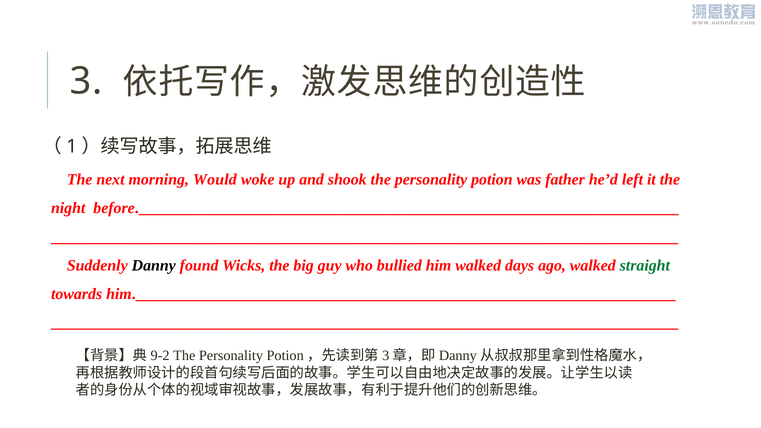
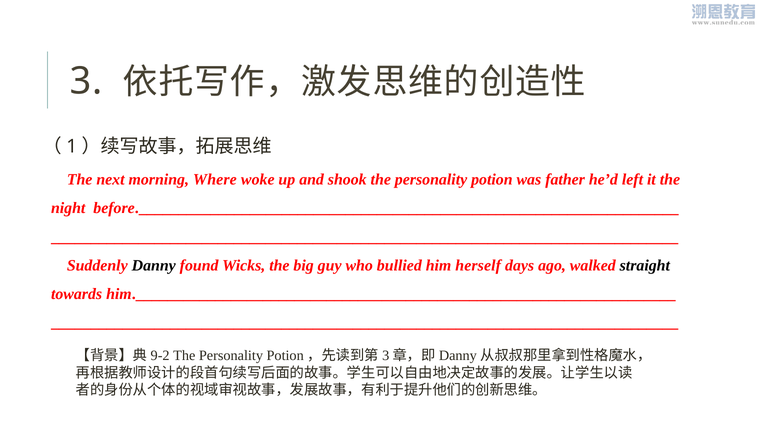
Would: Would -> Where (215, 180)
him walked: walked -> herself (478, 265)
straight colour: green -> black (645, 265)
